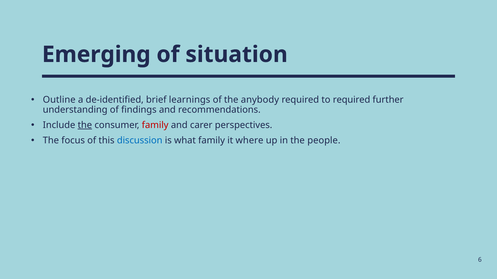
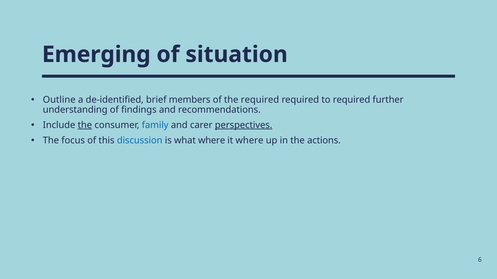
learnings: learnings -> members (190, 100)
the anybody: anybody -> required (260, 100)
family colour: red -> blue (155, 125)
perspectives underline: none -> present (244, 125)
what family: family -> where (212, 141)
people: people -> actions (324, 141)
